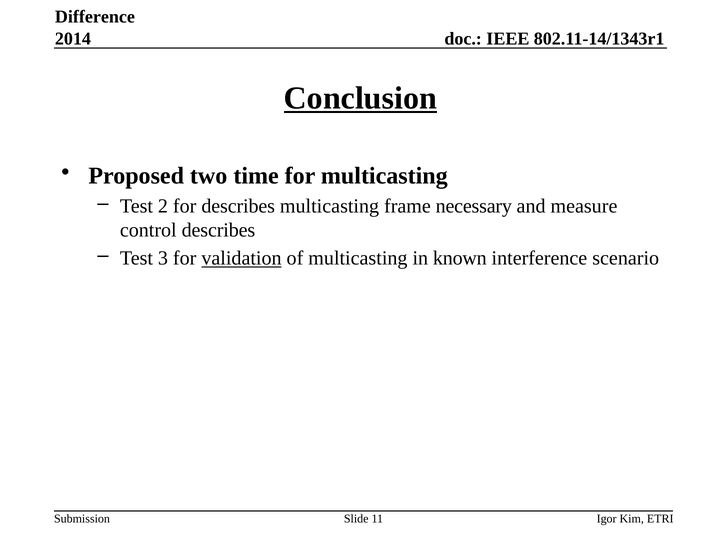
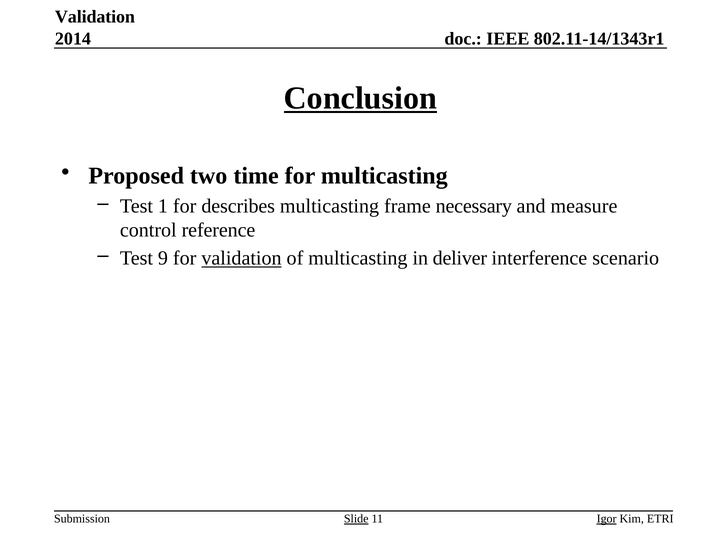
Difference: Difference -> Validation (95, 17)
2: 2 -> 1 (163, 206)
control describes: describes -> reference (218, 230)
3: 3 -> 9 (163, 258)
known: known -> deliver (460, 258)
Slide underline: none -> present (356, 519)
Igor underline: none -> present (607, 519)
